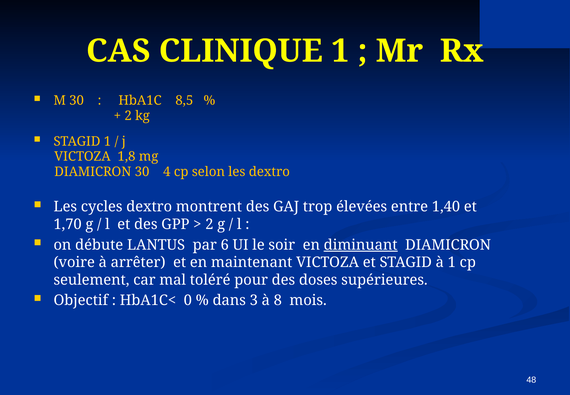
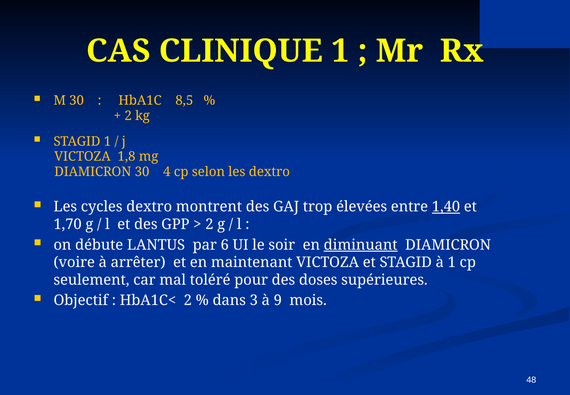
1,40 underline: none -> present (446, 207)
HbA1C< 0: 0 -> 2 (188, 300)
8: 8 -> 9 (278, 300)
